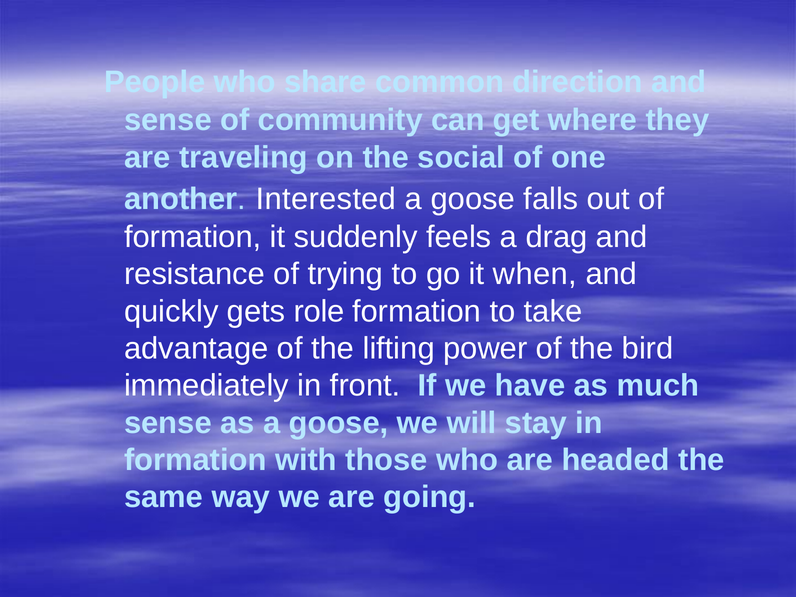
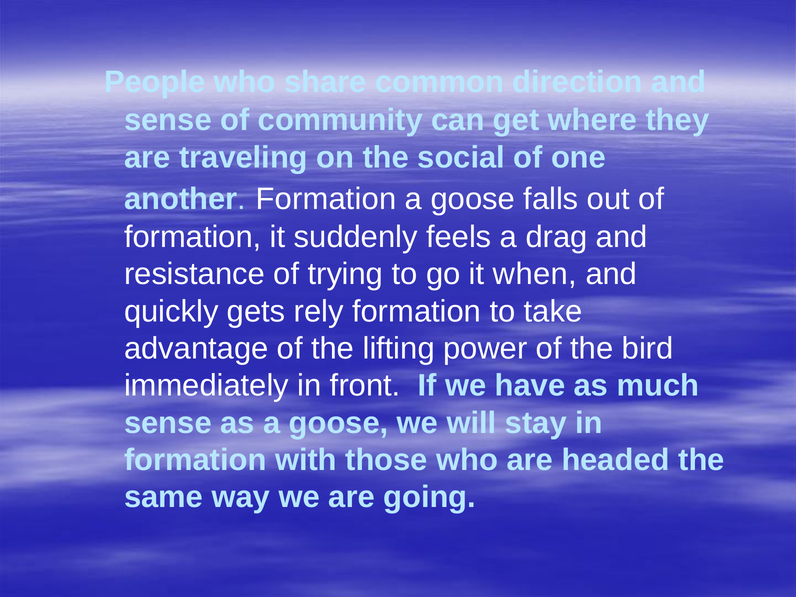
another Interested: Interested -> Formation (326, 199)
role: role -> rely (319, 311)
